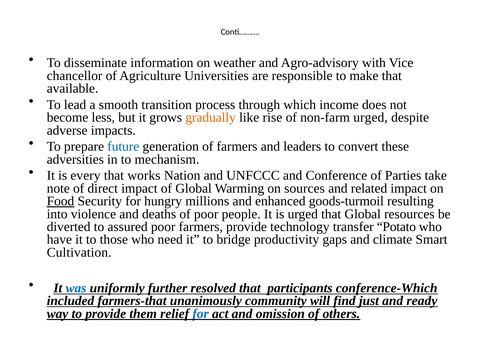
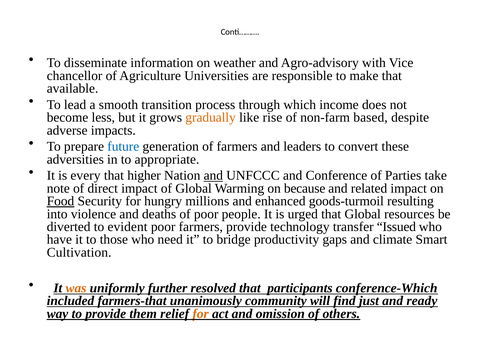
non-farm urged: urged -> based (371, 117)
mechanism: mechanism -> appropriate (167, 159)
works: works -> higher (144, 176)
and underline: none -> present (213, 176)
sources: sources -> because (305, 188)
assured: assured -> evident (128, 227)
Potato: Potato -> Issued (396, 227)
was colour: blue -> orange (76, 288)
for colour: blue -> orange (201, 314)
